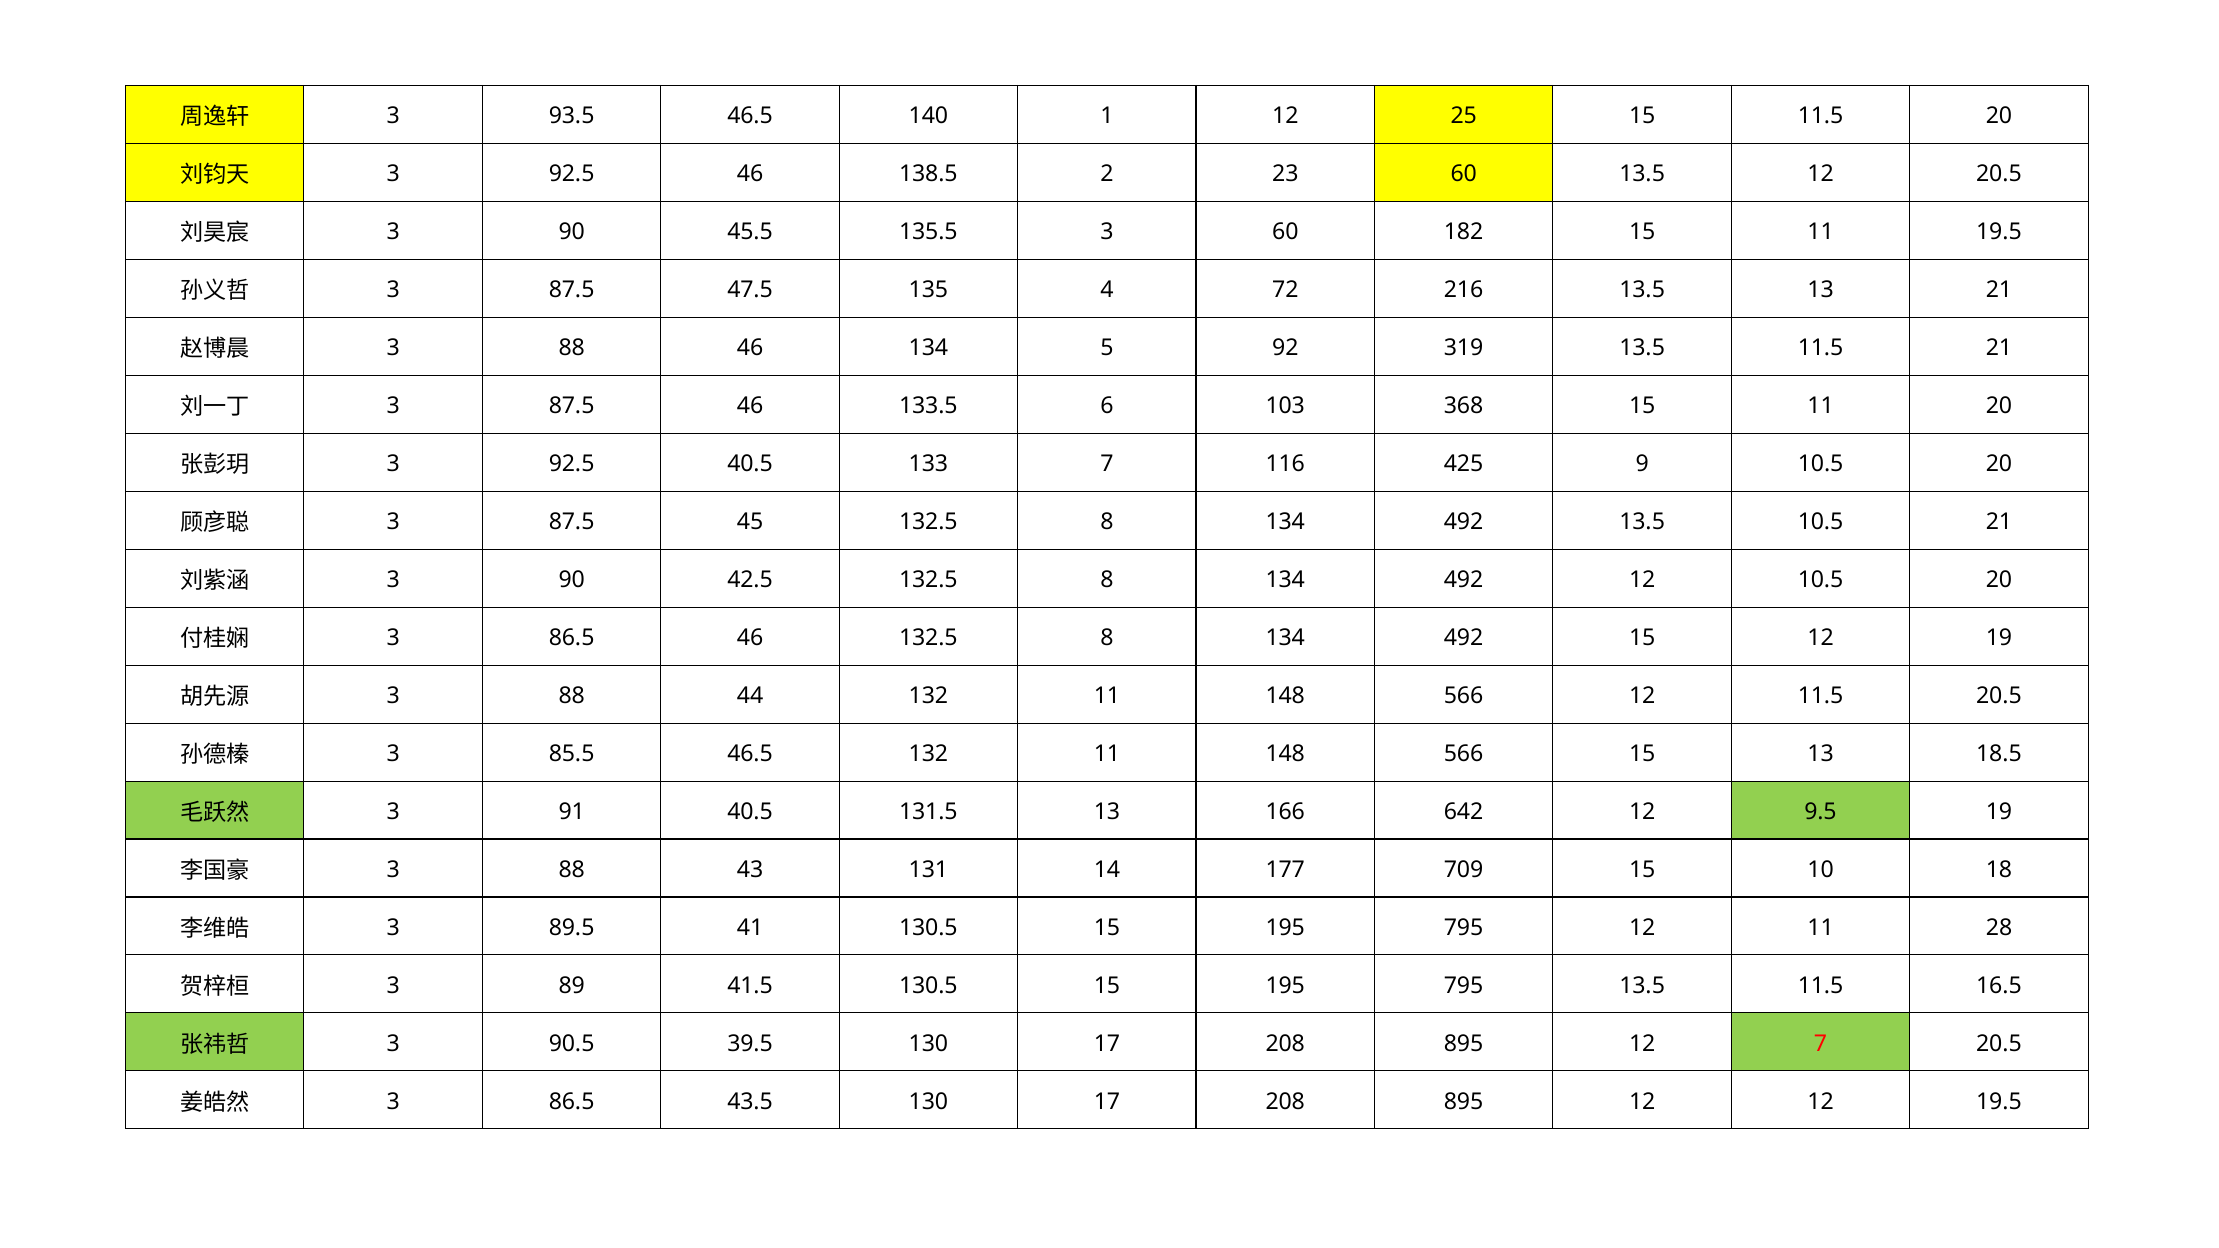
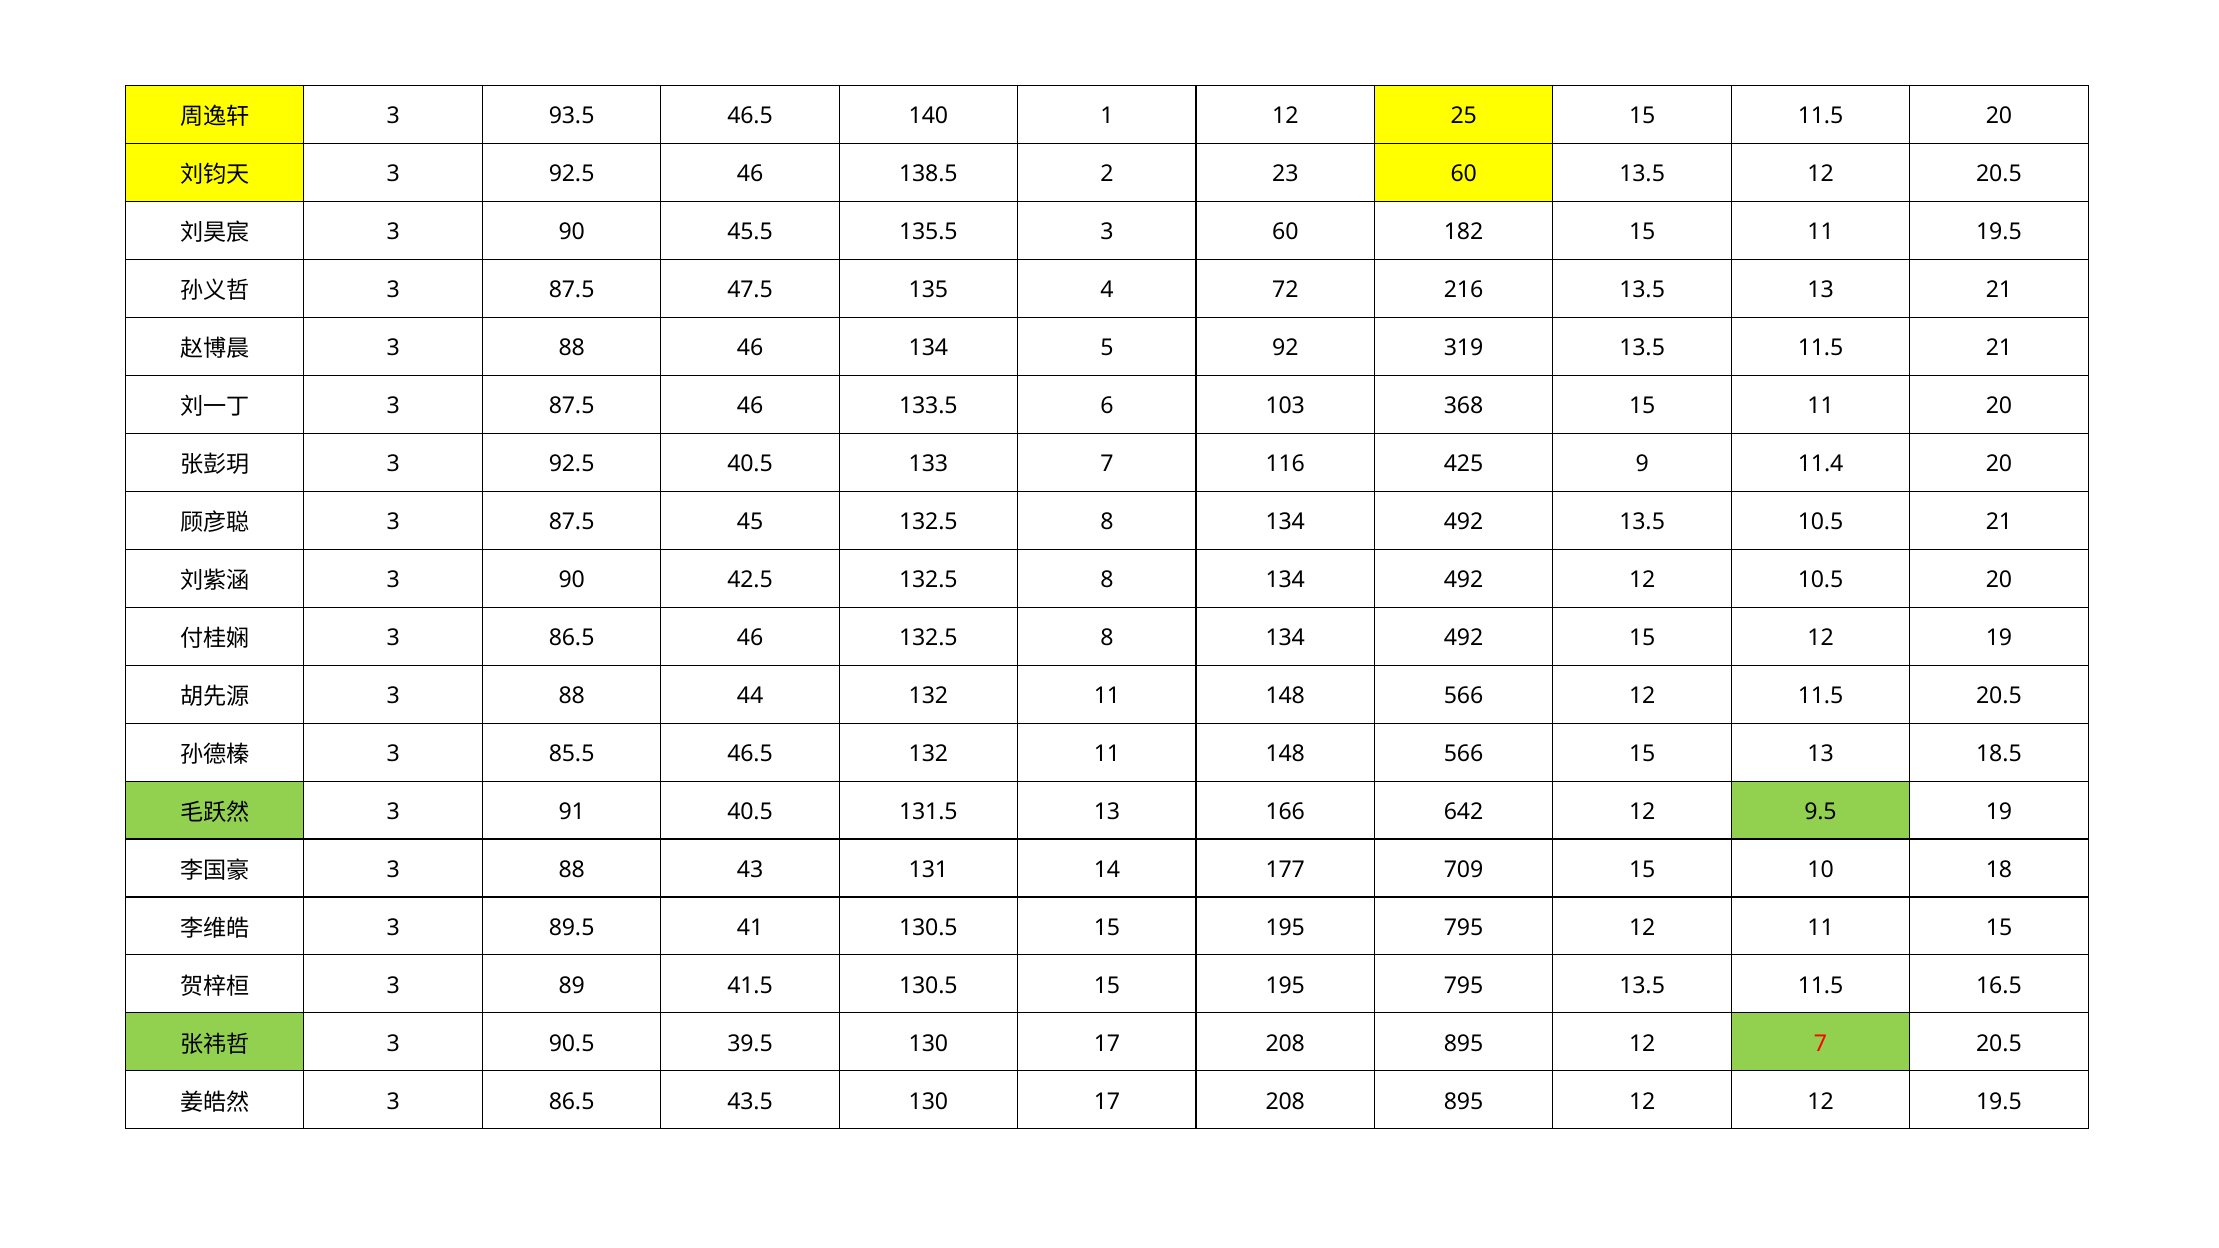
9 10.5: 10.5 -> 11.4 (1821, 464)
11 28: 28 -> 15 (1999, 928)
